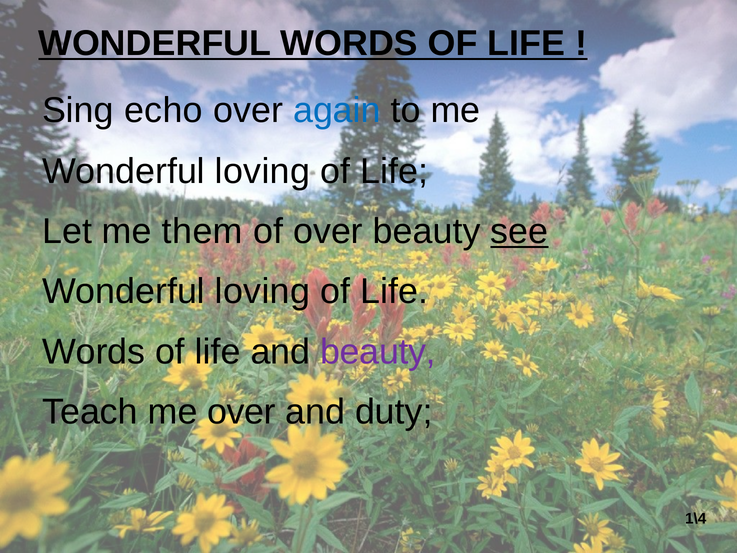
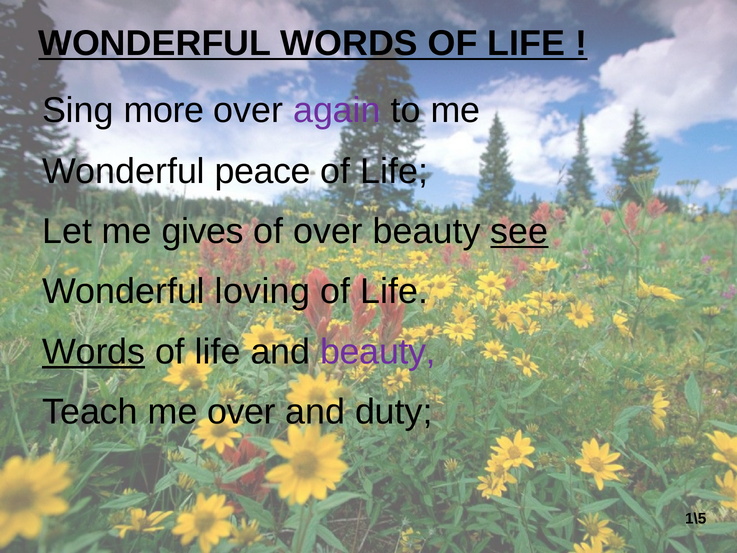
echo: echo -> more (164, 110)
again colour: blue -> purple (337, 110)
loving: loving -> peace (263, 171)
them: them -> gives (203, 231)
Words underline: none -> present (94, 352)
1\4: 1\4 -> 1\5 (696, 518)
